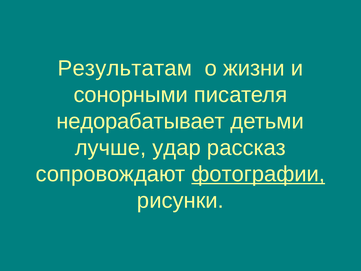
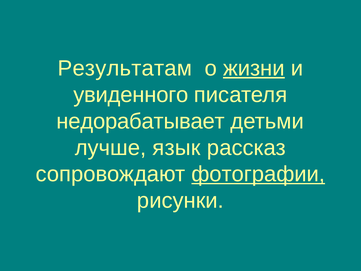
жизни underline: none -> present (254, 68)
сонорными: сонорными -> увиденного (131, 95)
удар: удар -> язык (177, 148)
